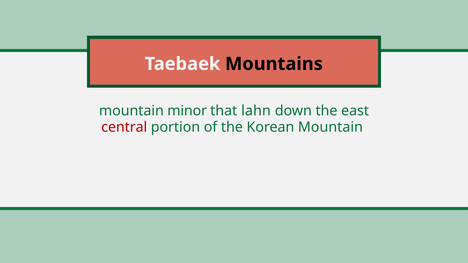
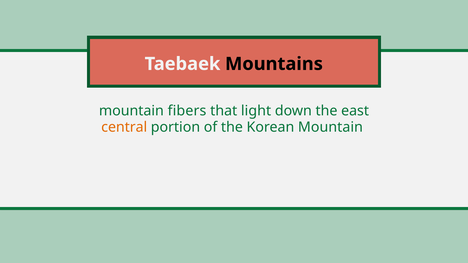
minor: minor -> fibers (187, 111)
lahn: lahn -> light (256, 111)
central colour: red -> orange (124, 127)
